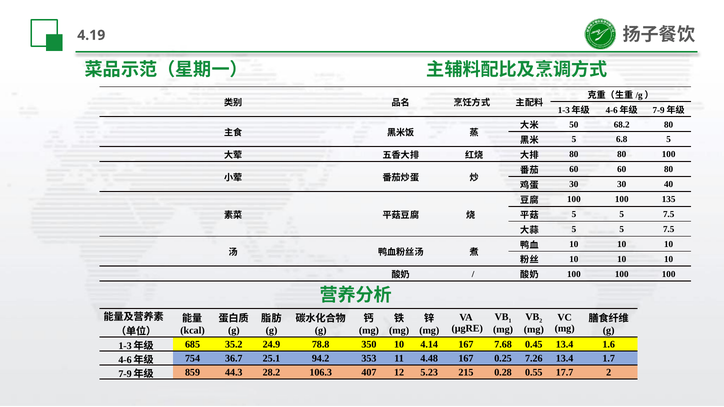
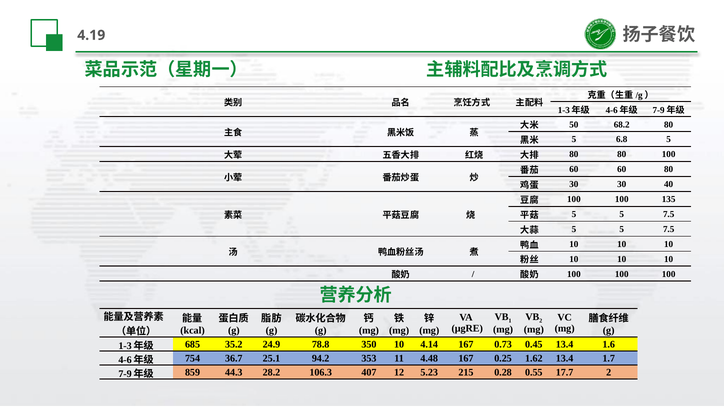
7.68: 7.68 -> 0.73 (503, 345)
7.26: 7.26 -> 1.62 (534, 359)
